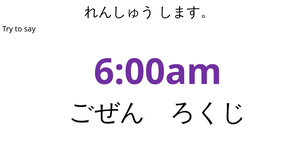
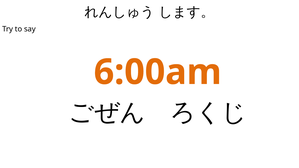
6:00am colour: purple -> orange (158, 72)
